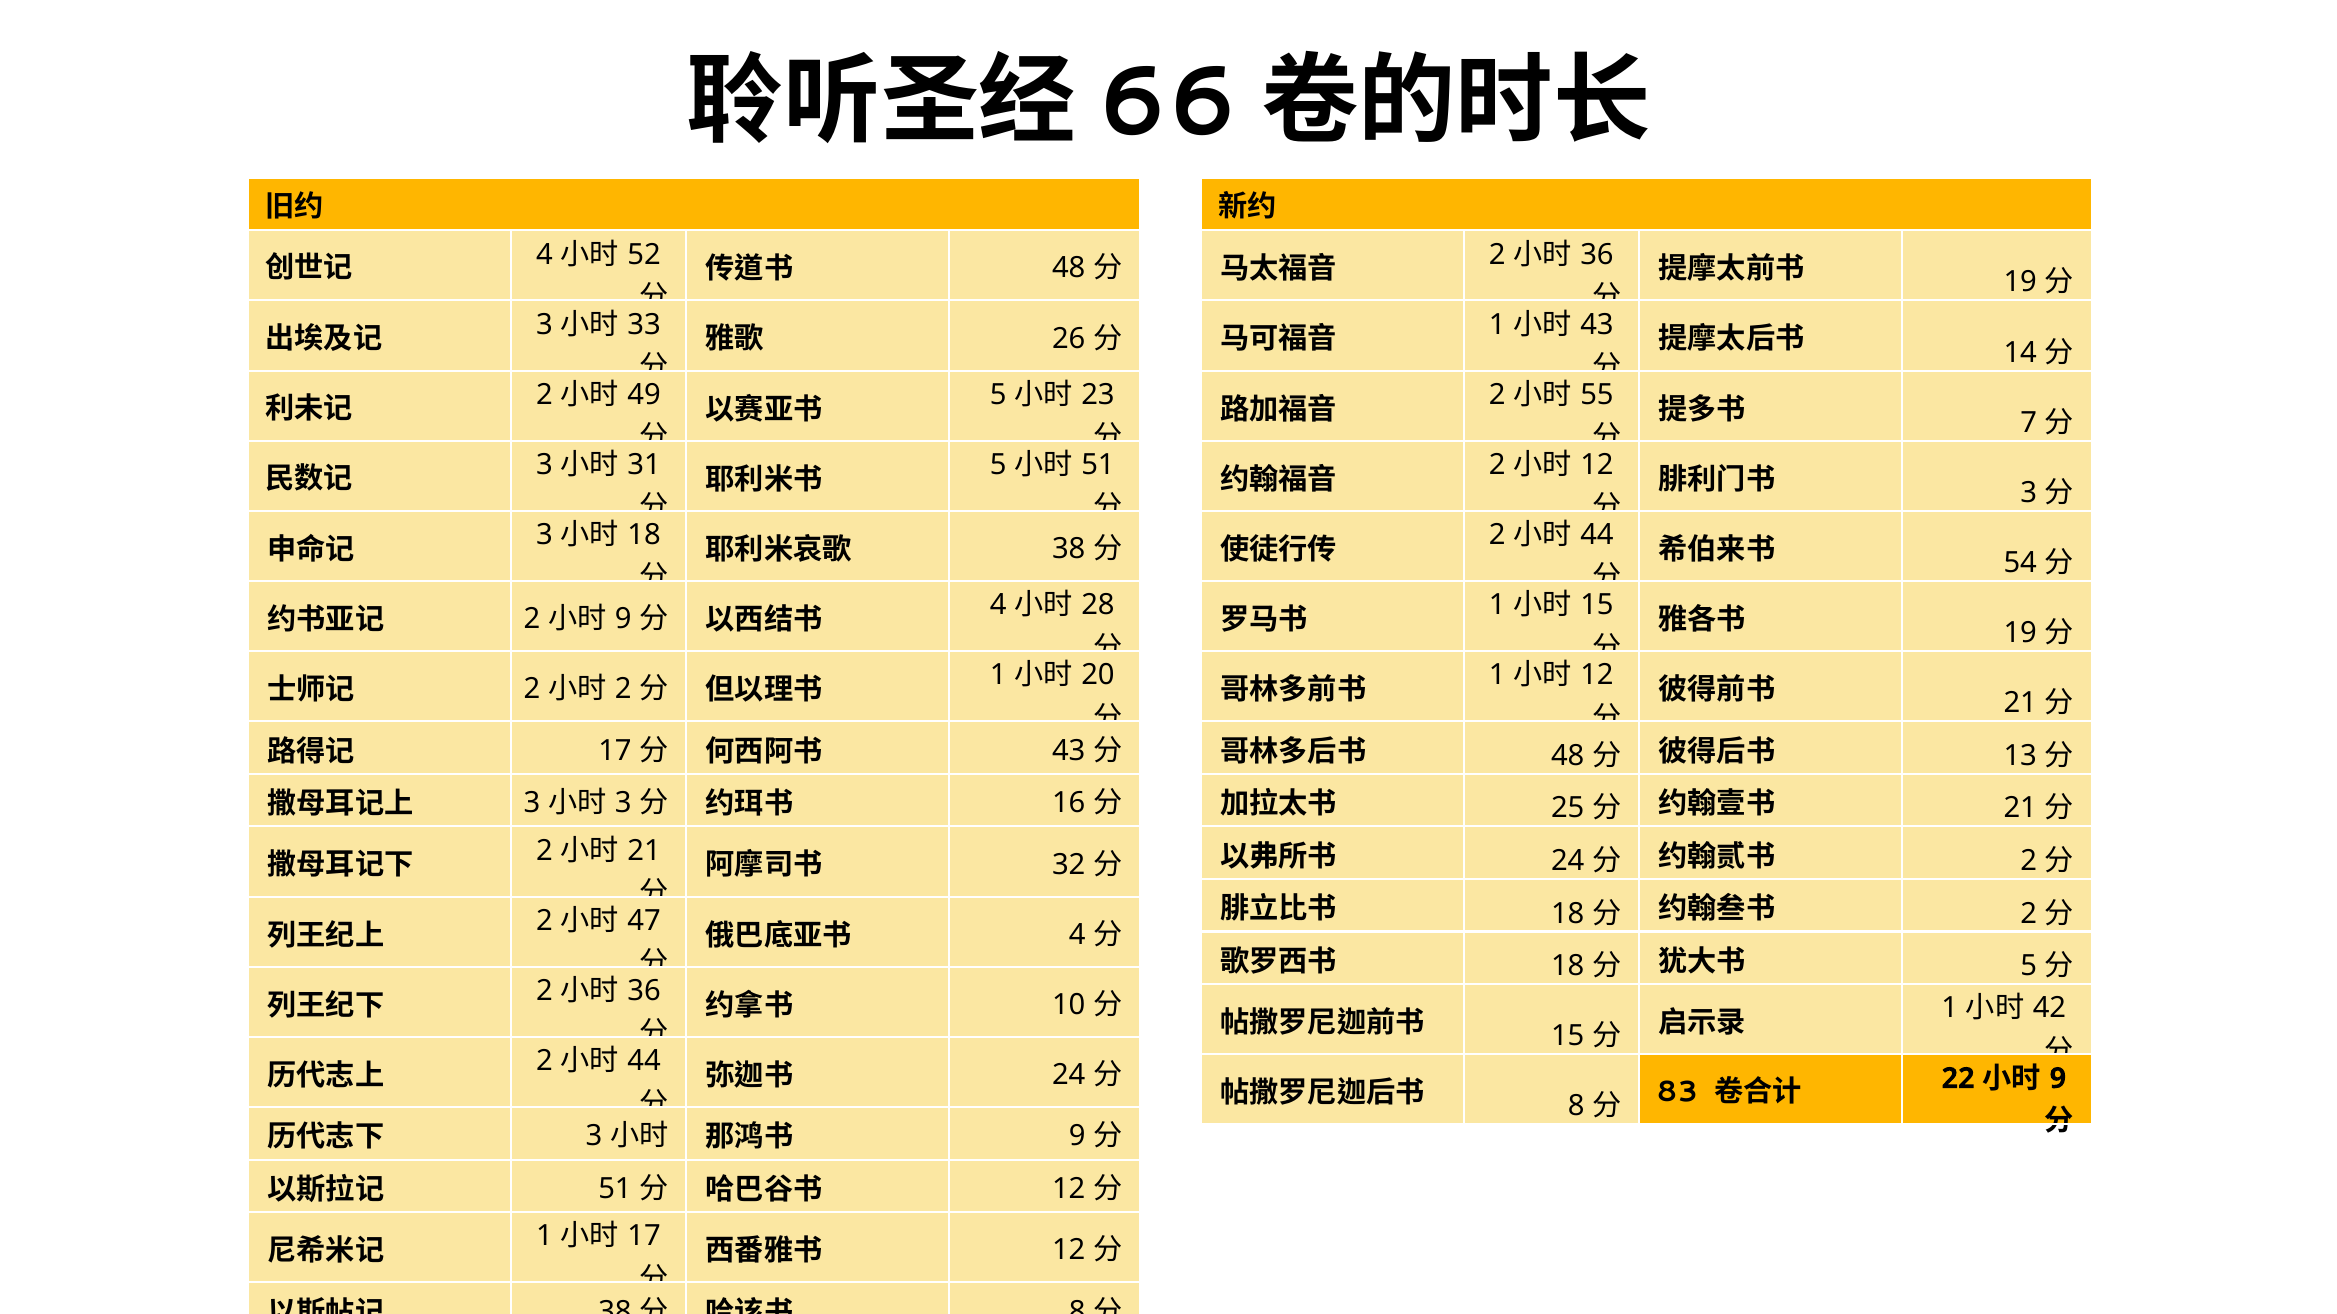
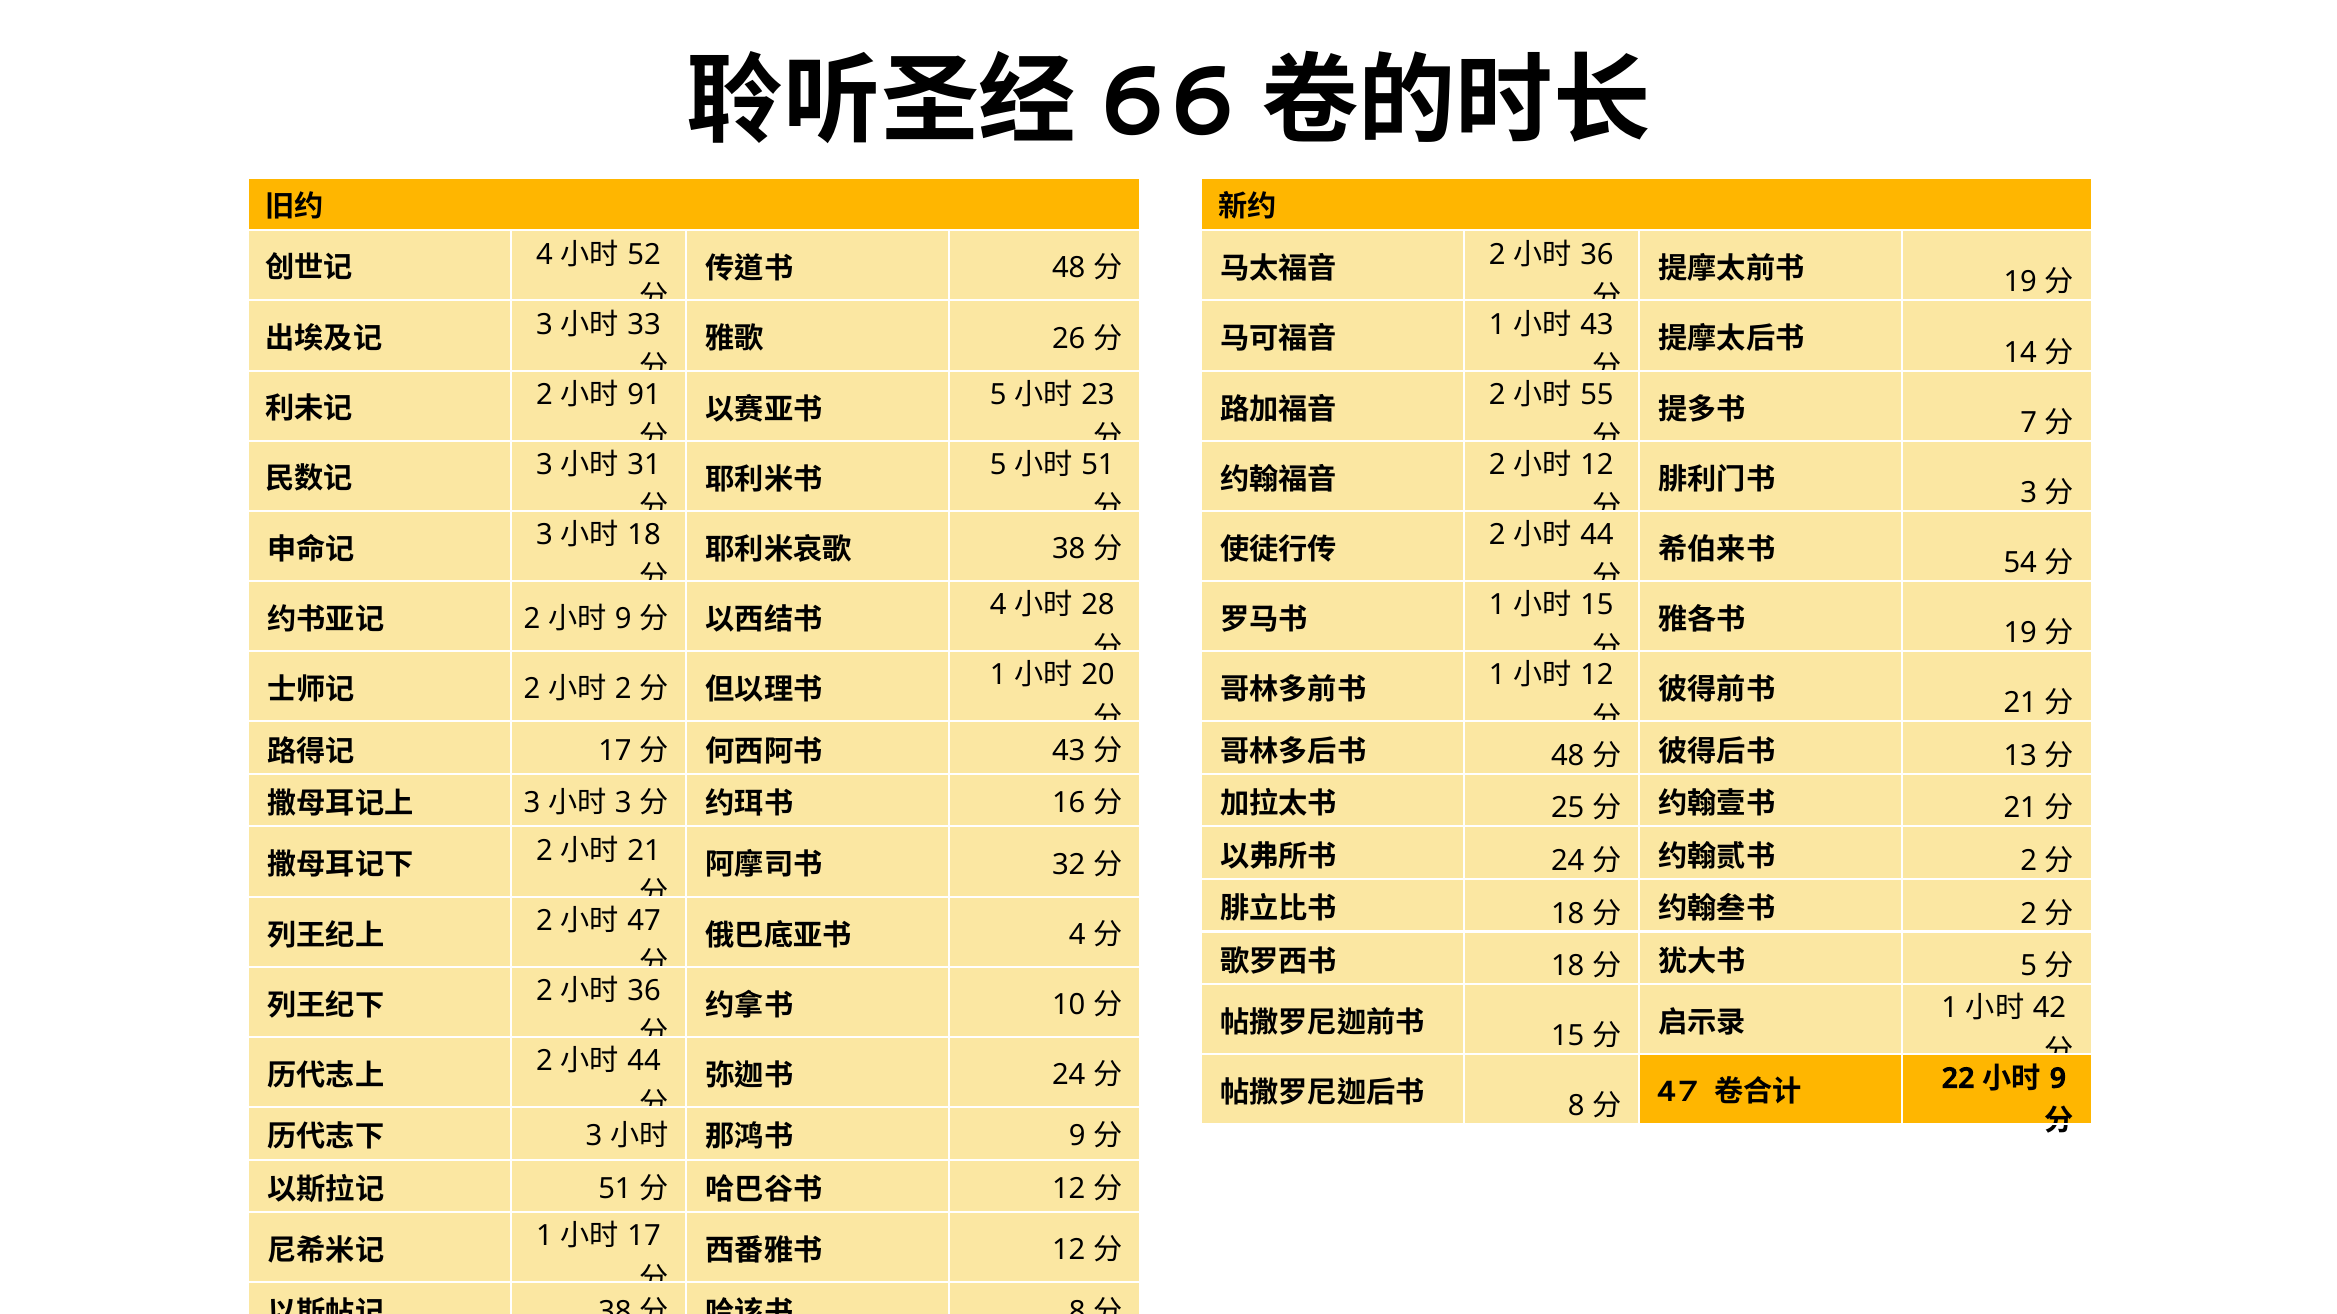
49: 49 -> 91 (644, 395)
83: 83 -> 47 (1677, 1092)
